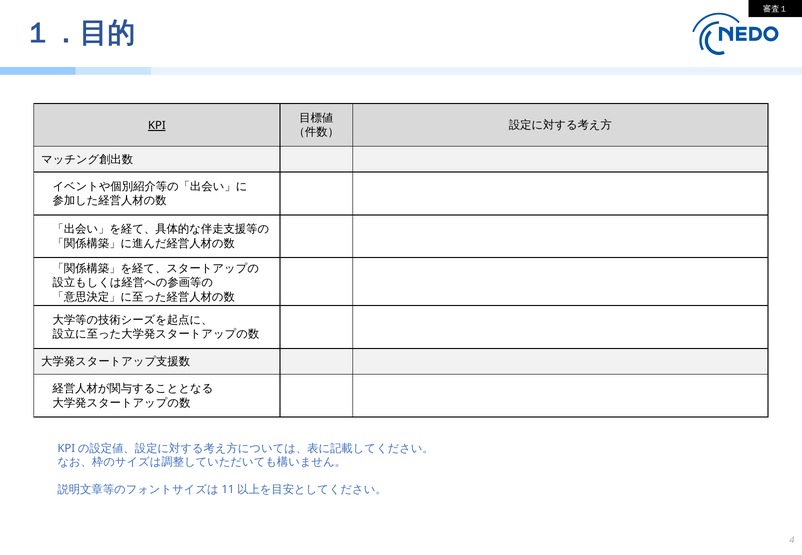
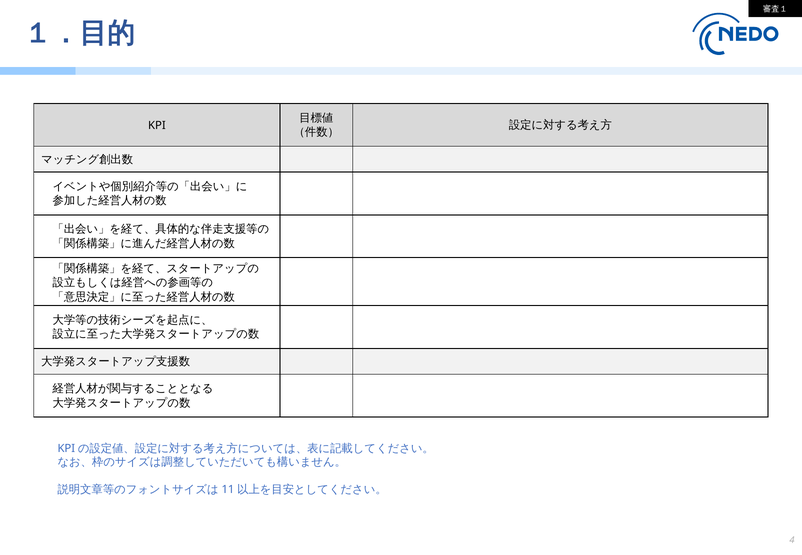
KPI underline: present -> none (157, 126)
